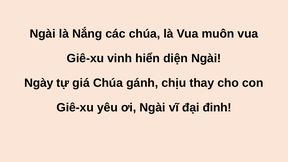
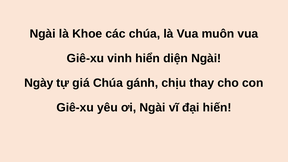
Nắng: Nắng -> Khoe (87, 34)
đinh: đinh -> hiến (217, 107)
